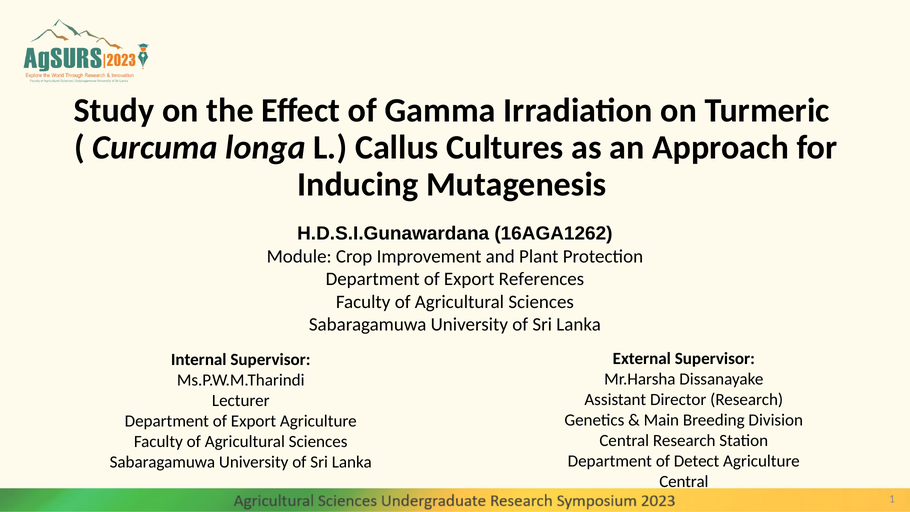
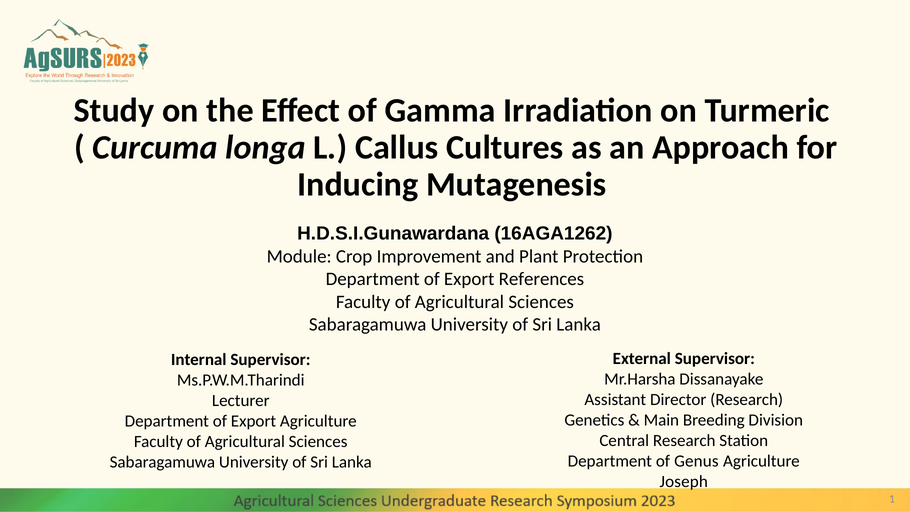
Detect: Detect -> Genus (696, 461)
Central: Central -> Joseph (684, 481)
